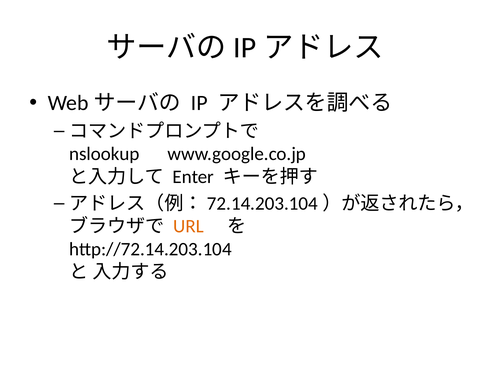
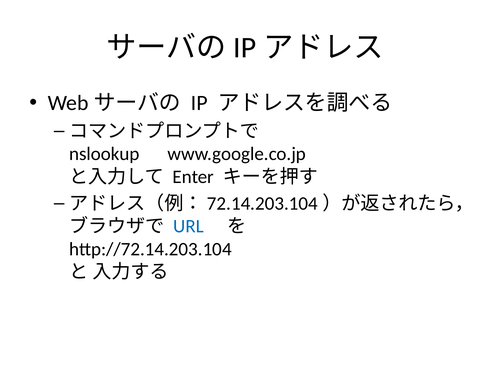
URL colour: orange -> blue (188, 226)
